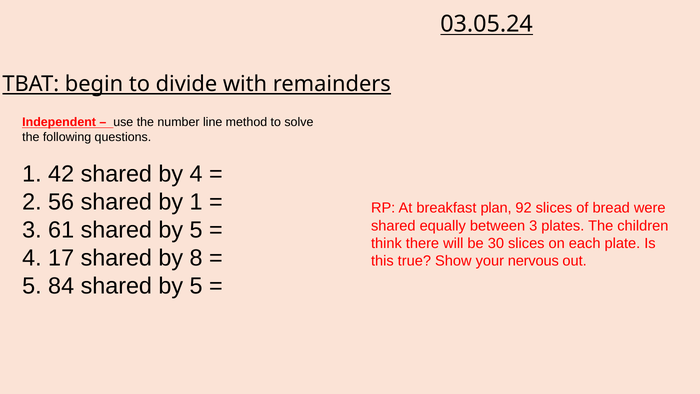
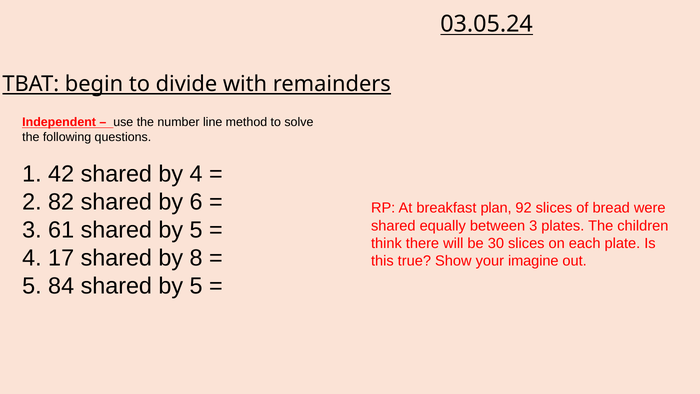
56: 56 -> 82 (61, 202)
by 1: 1 -> 6 (196, 202)
nervous: nervous -> imagine (533, 261)
